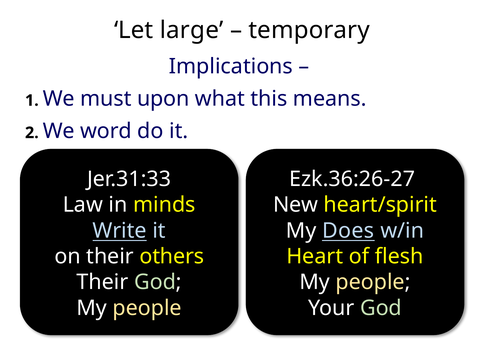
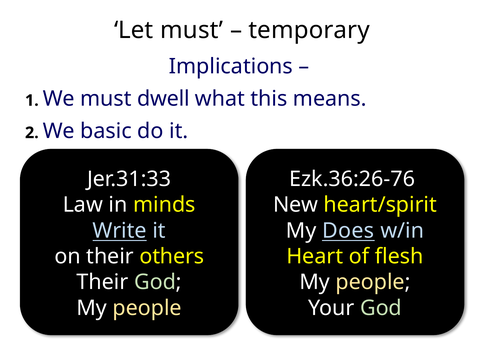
Let large: large -> must (192, 30)
upon: upon -> dwell (163, 99)
word: word -> basic (106, 131)
Ezk.36:26-27: Ezk.36:26-27 -> Ezk.36:26-76 (352, 179)
